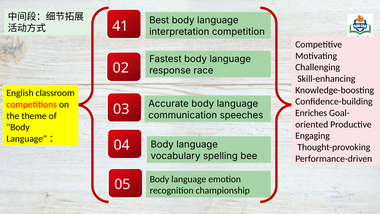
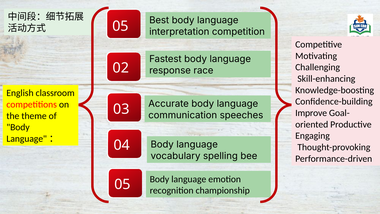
41: 41 -> 05 (120, 26)
Enriches: Enriches -> Improve (311, 113)
